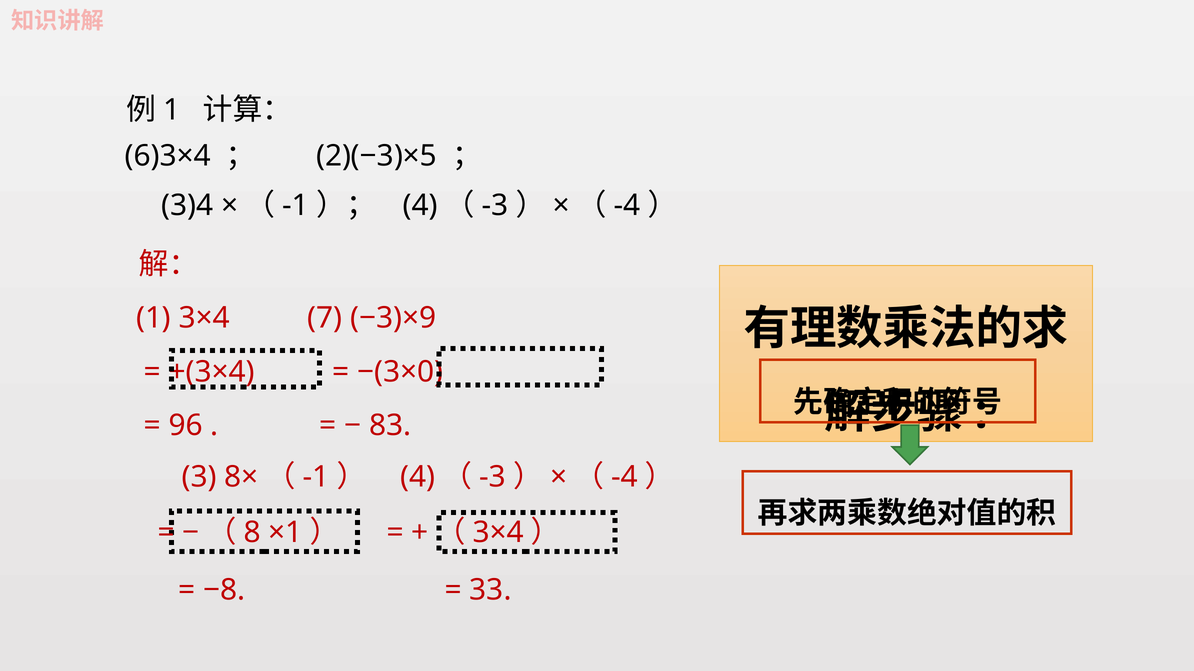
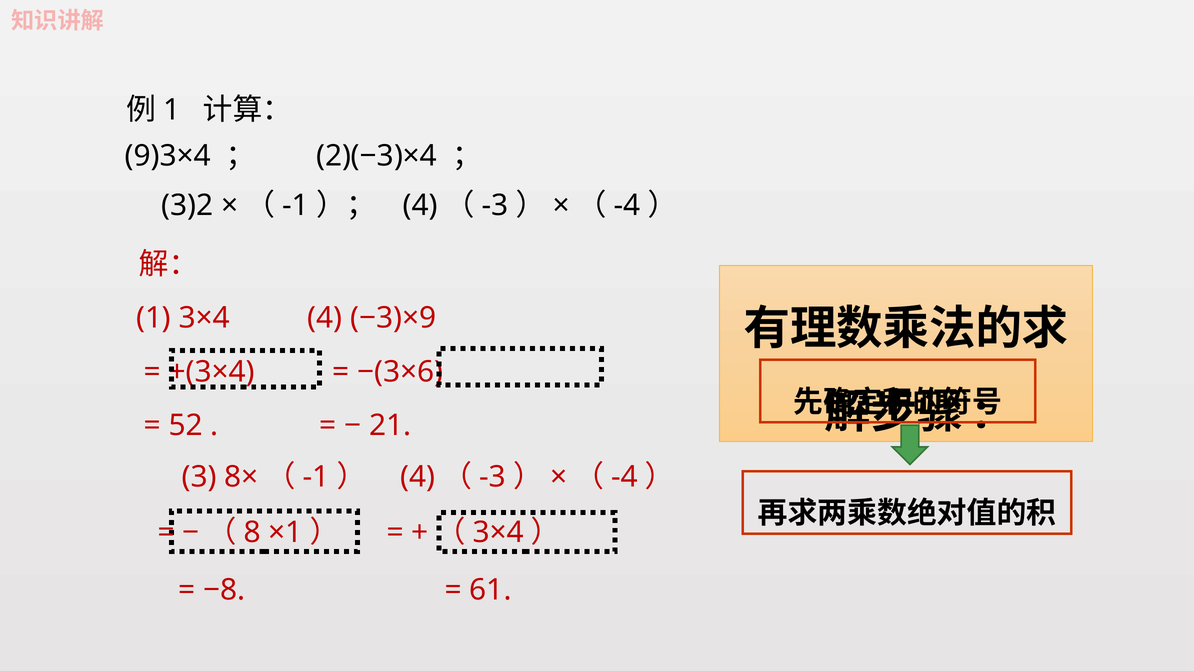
6)3×4: 6)3×4 -> 9)3×4 (168, 156)
2)(−3)×5: 2)(−3)×5 -> 2)(−3)×4 (377, 156)
3)4: 3)4 -> 3)2 (187, 206)
7: 7 -> 4 (325, 318)
−(3×0: −(3×0 -> −(3×6 (400, 372)
96: 96 -> 52 (186, 426)
83: 83 -> 21 (390, 426)
33: 33 -> 61 (490, 590)
